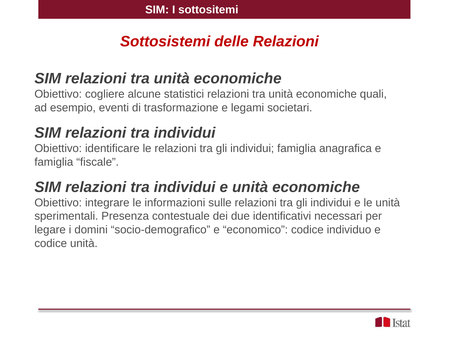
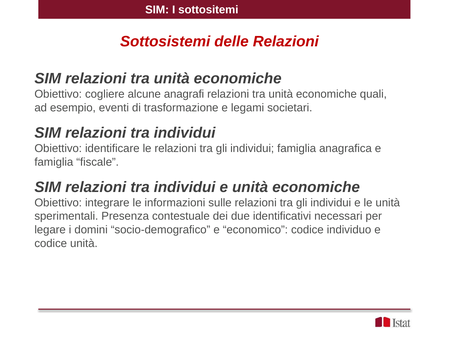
statistici: statistici -> anagrafi (184, 94)
